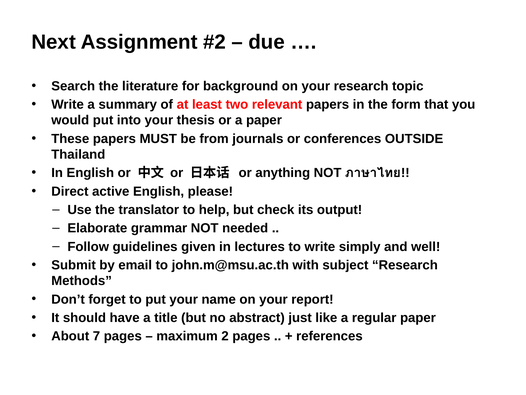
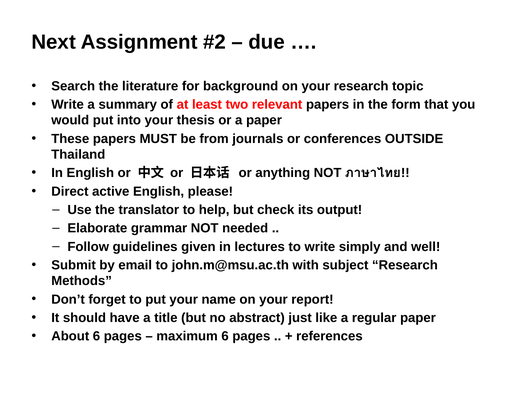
About 7: 7 -> 6 (96, 336)
maximum 2: 2 -> 6 (225, 336)
